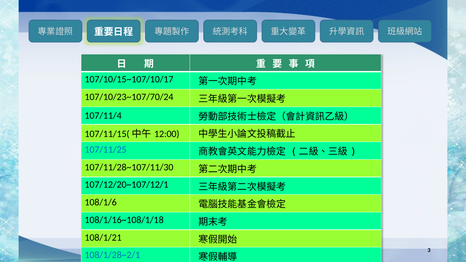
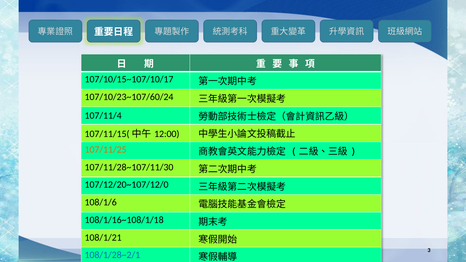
107/10/23~107/70/24: 107/10/23~107/70/24 -> 107/10/23~107/60/24 (129, 97)
107/11/25 colour: blue -> orange (106, 150)
107/12/20~107/12/1: 107/12/20~107/12/1 -> 107/12/20~107/12/0 (127, 185)
